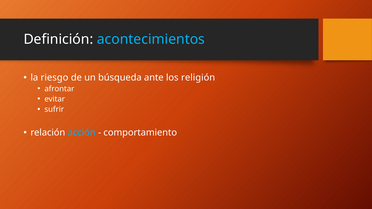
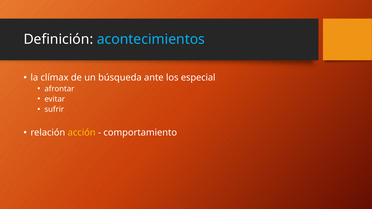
riesgo: riesgo -> clímax (55, 78)
religión: religión -> especial (198, 78)
acción colour: light blue -> yellow (82, 133)
